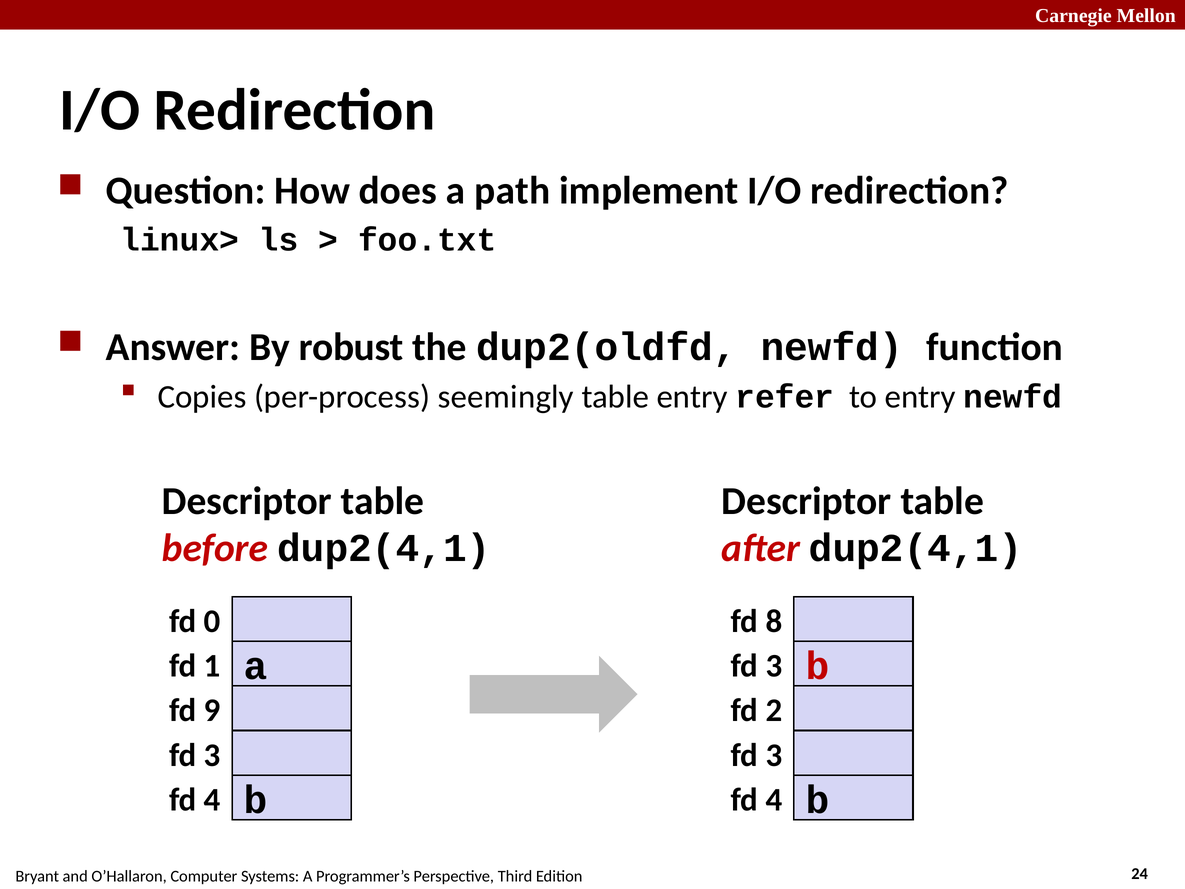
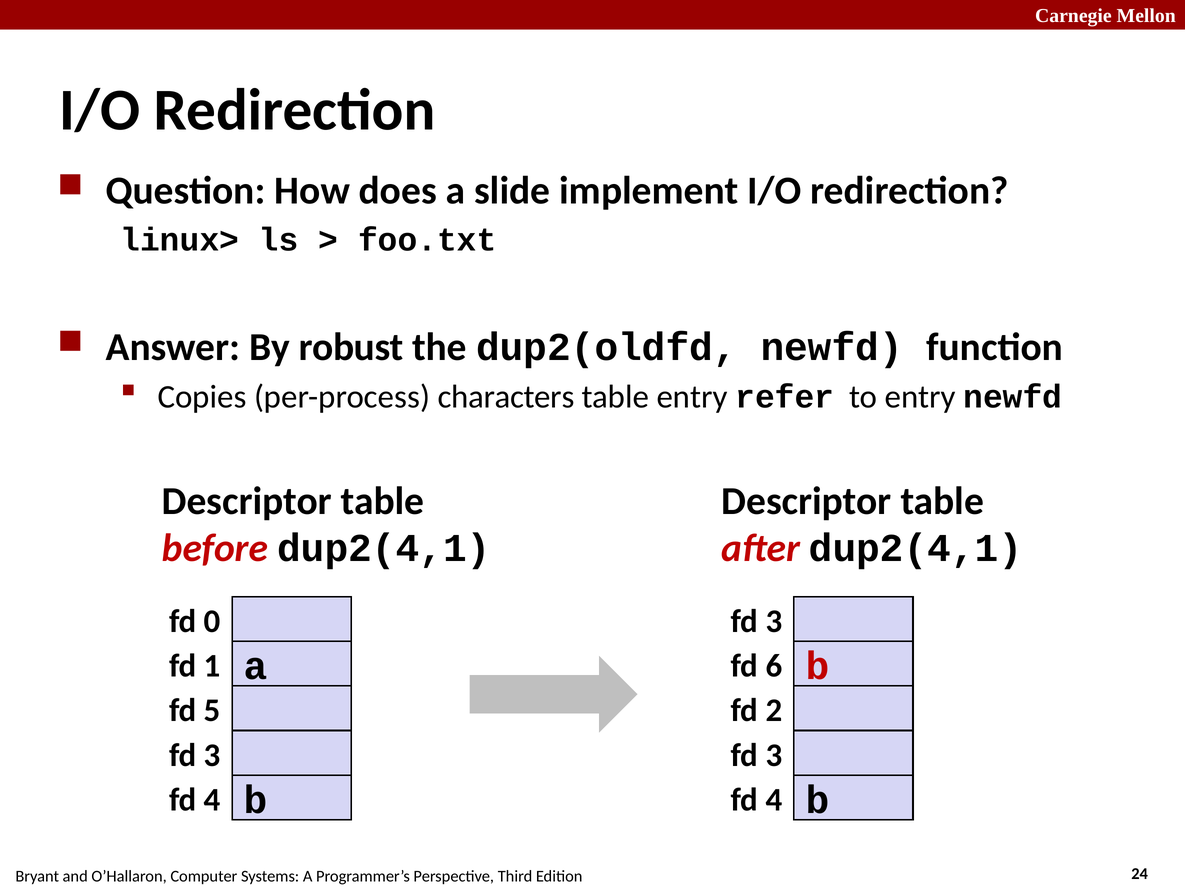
path: path -> slide (512, 190)
seemingly: seemingly -> characters (506, 397)
8: 8 -> 3 (774, 621)
3: 3 -> 6 (774, 666)
9: 9 -> 5 (212, 710)
